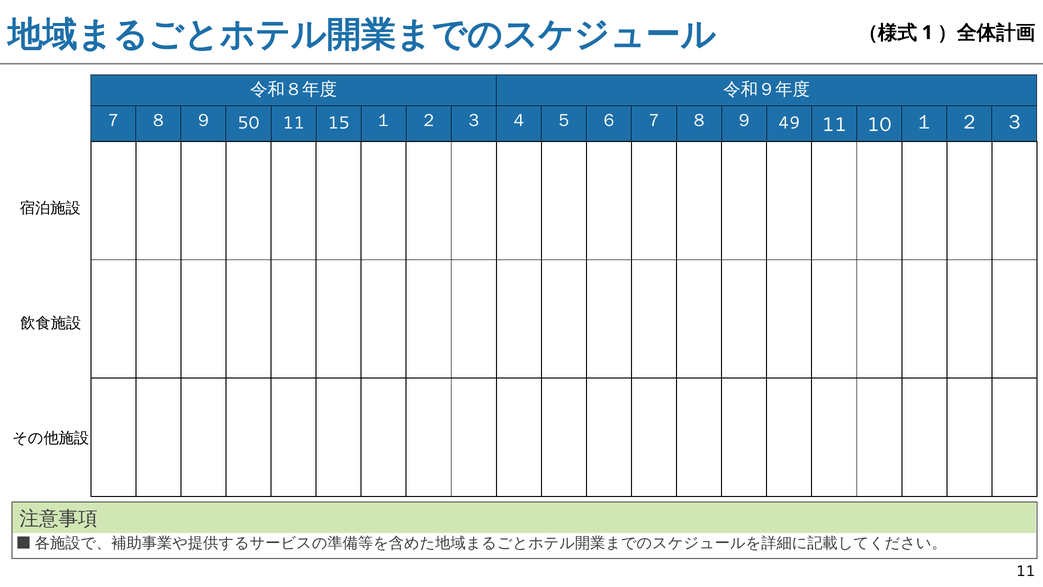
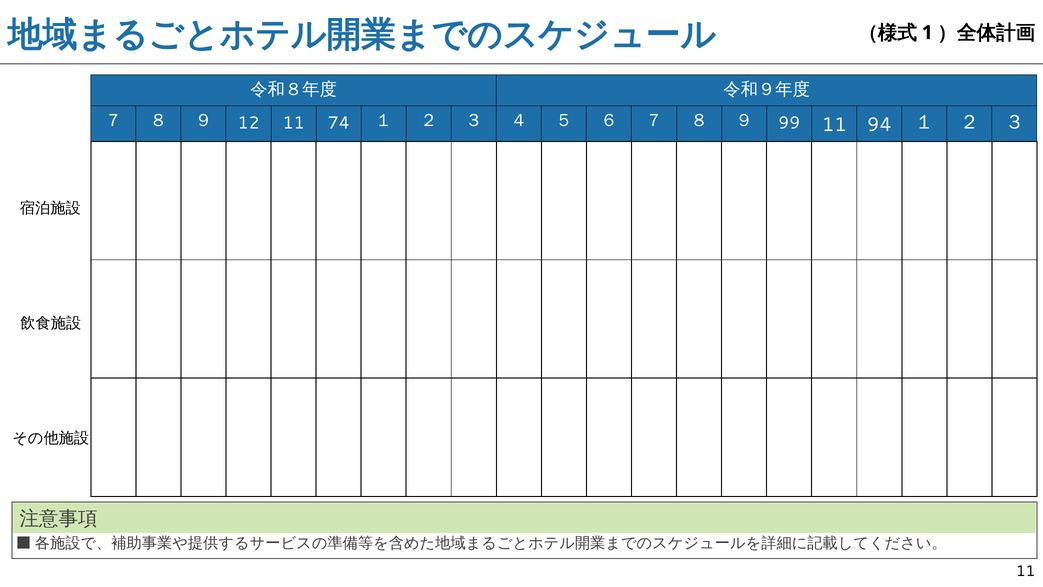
50: 50 -> 12 (249, 123)
15: 15 -> 74 (339, 123)
49: 49 -> 99 (789, 123)
10: 10 -> 94 (879, 125)
